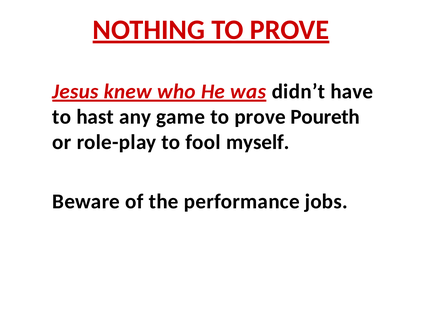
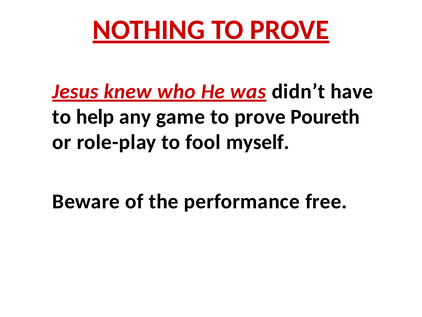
hast: hast -> help (95, 117)
jobs: jobs -> free (326, 201)
